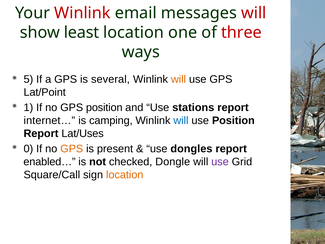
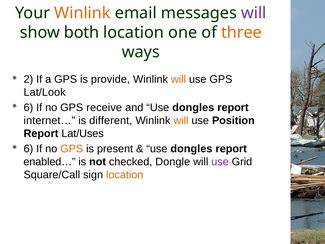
Winlink colour: red -> orange (82, 13)
will colour: red -> purple (254, 13)
least: least -> both (82, 33)
three colour: red -> orange (241, 33)
5: 5 -> 2 (28, 79)
several: several -> provide (110, 79)
Lat/Point: Lat/Point -> Lat/Look (45, 92)
1: 1 -> 6 (28, 107)
GPS position: position -> receive (104, 107)
and Use stations: stations -> dongles (193, 107)
camping: camping -> different (111, 120)
will colour: blue -> orange (181, 120)
0: 0 -> 6 (28, 149)
